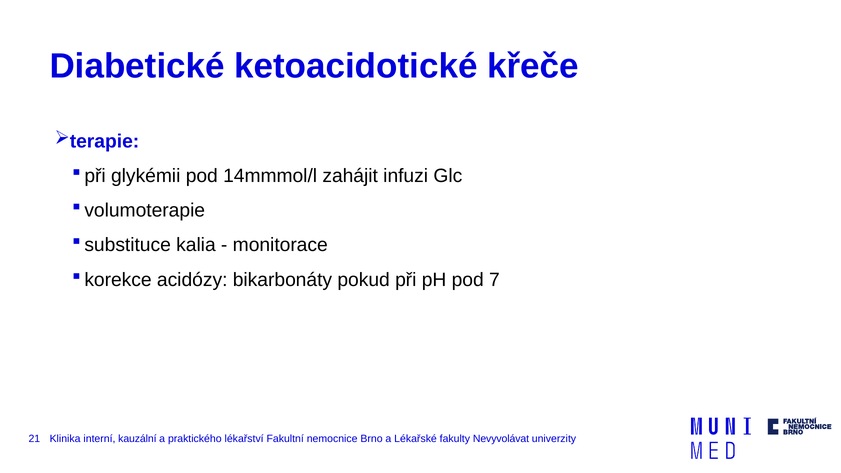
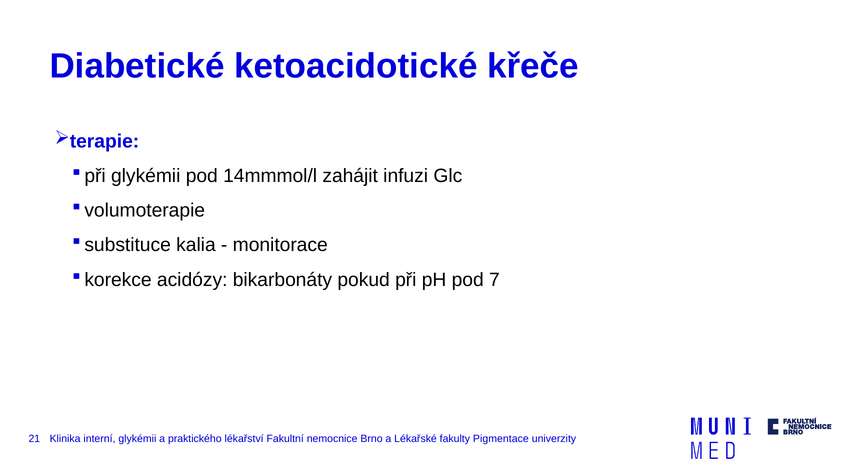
interní kauzální: kauzální -> glykémii (137, 439)
Nevyvolávat: Nevyvolávat -> Pigmentace (501, 439)
